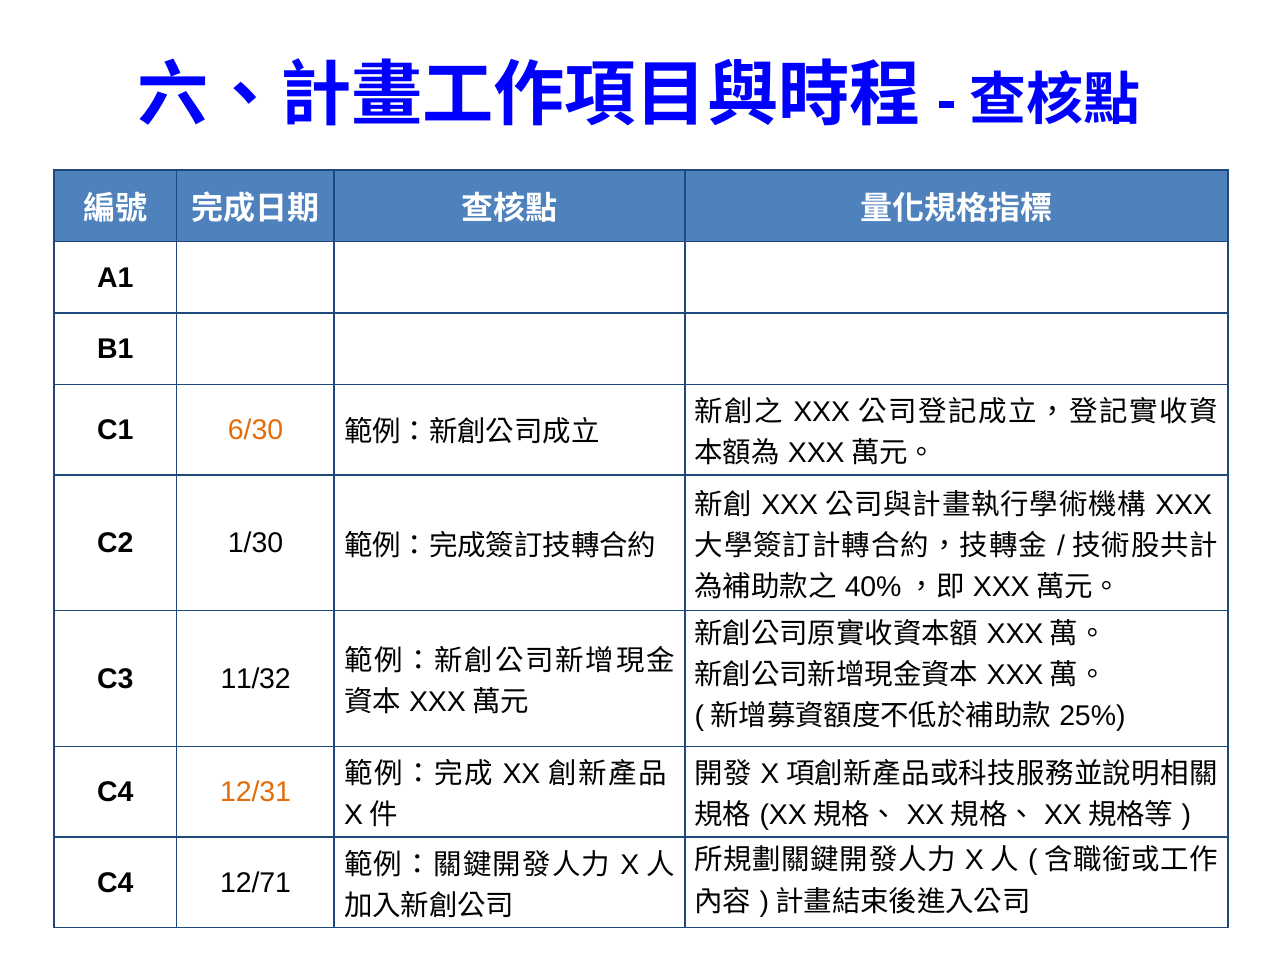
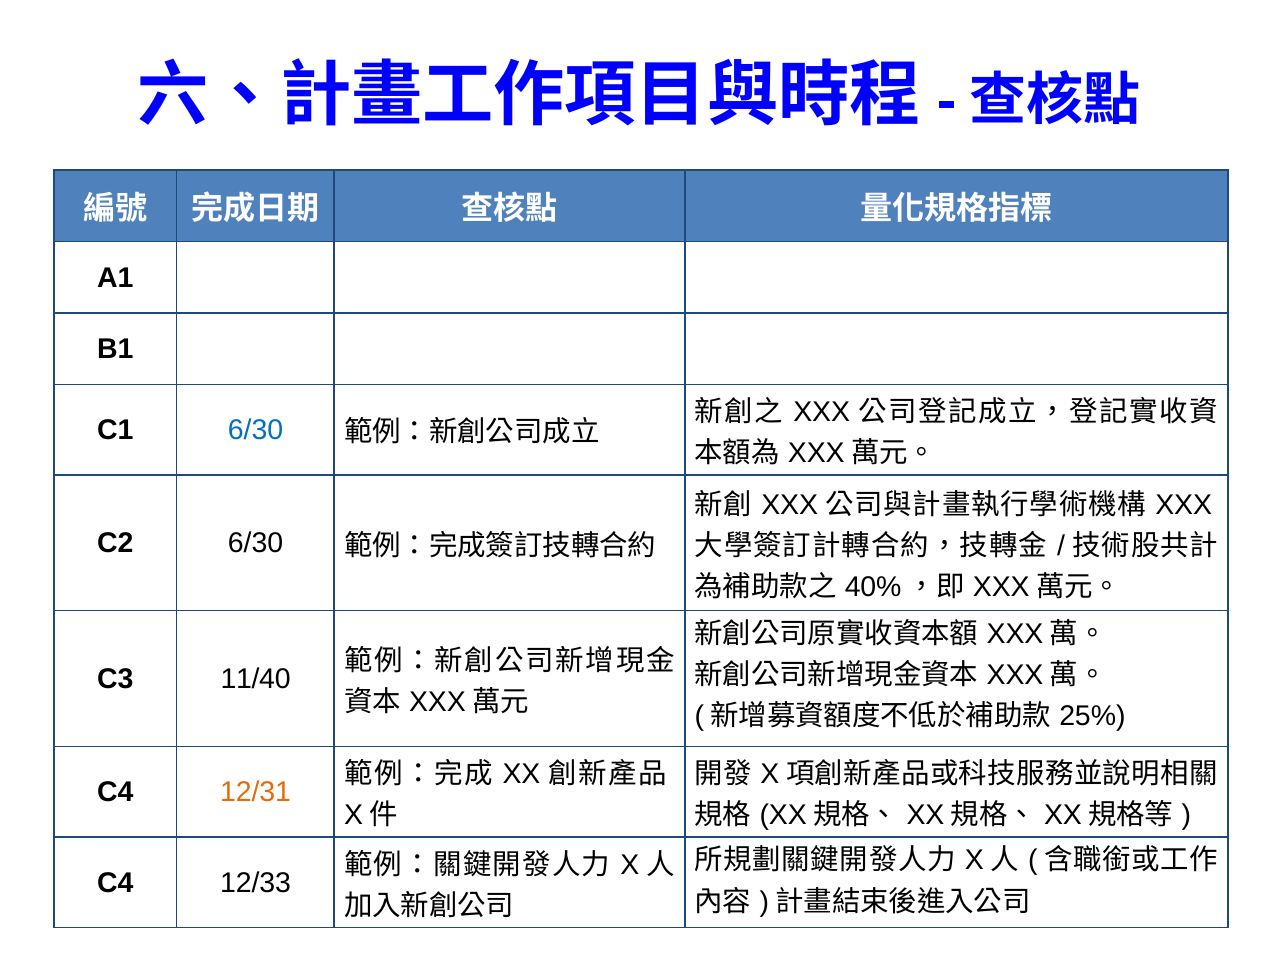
6/30 colour: orange -> blue (256, 430)
C2 1/30: 1/30 -> 6/30 (256, 543)
11/32: 11/32 -> 11/40 (256, 679)
12/71: 12/71 -> 12/33 (255, 882)
